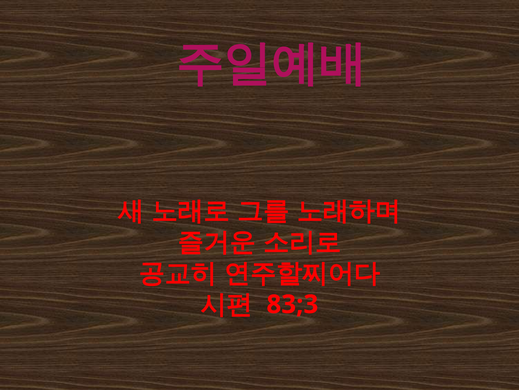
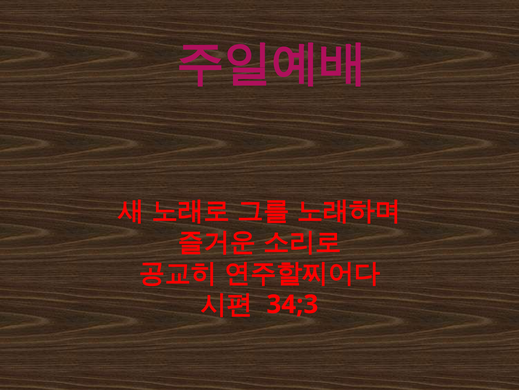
83;3: 83;3 -> 34;3 (292, 304)
